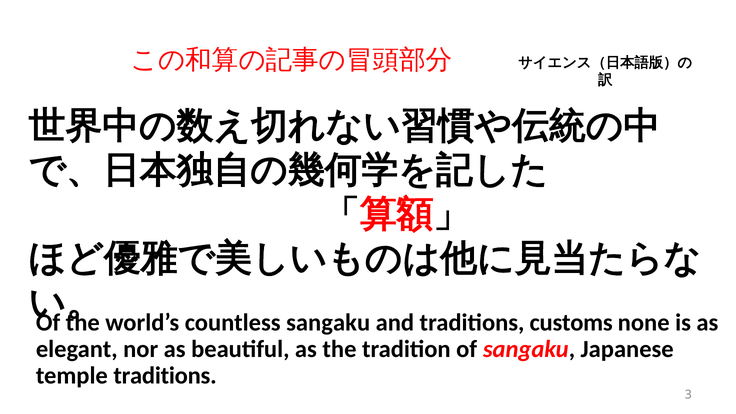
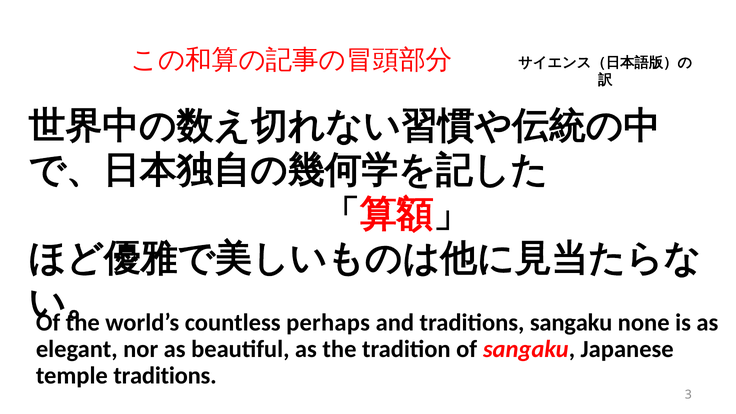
countless sangaku: sangaku -> perhaps (328, 322)
traditions customs: customs -> sangaku (571, 322)
